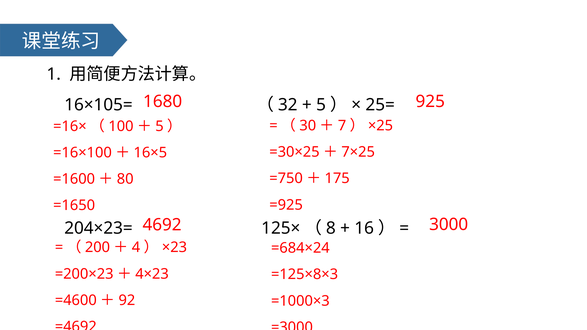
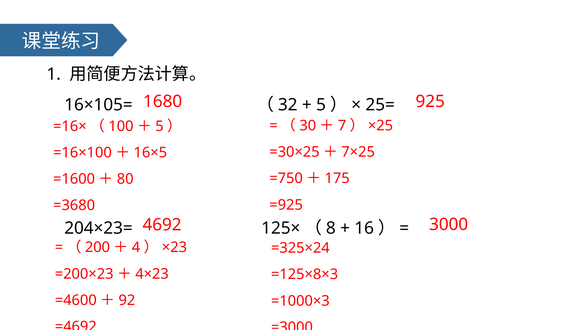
=1650: =1650 -> =3680 (74, 206)
=684×24: =684×24 -> =325×24 (300, 248)
